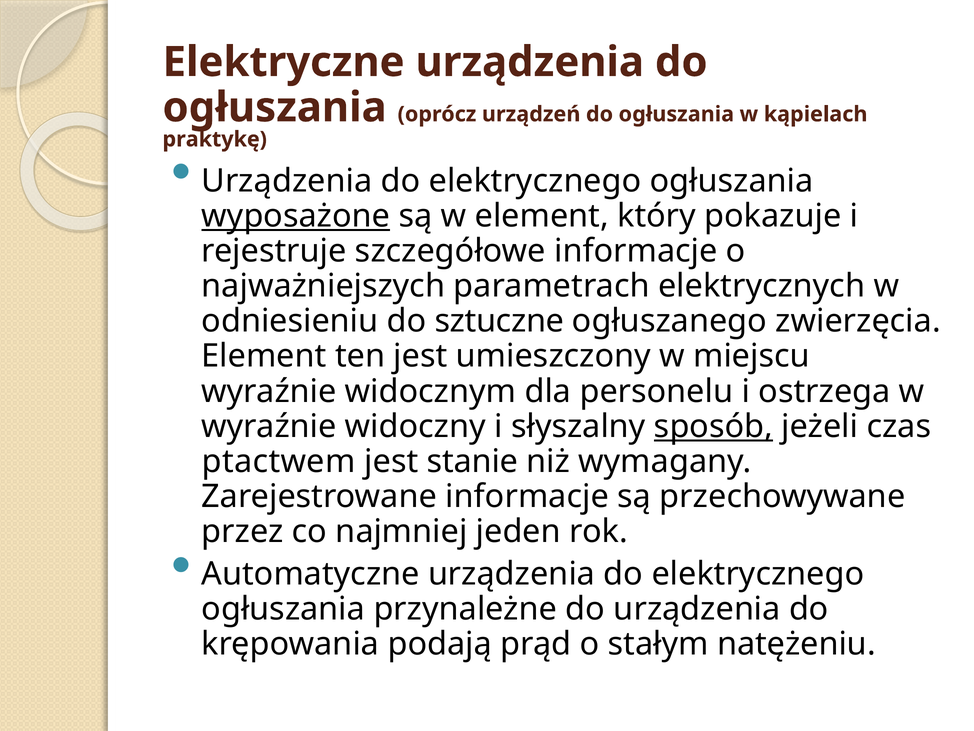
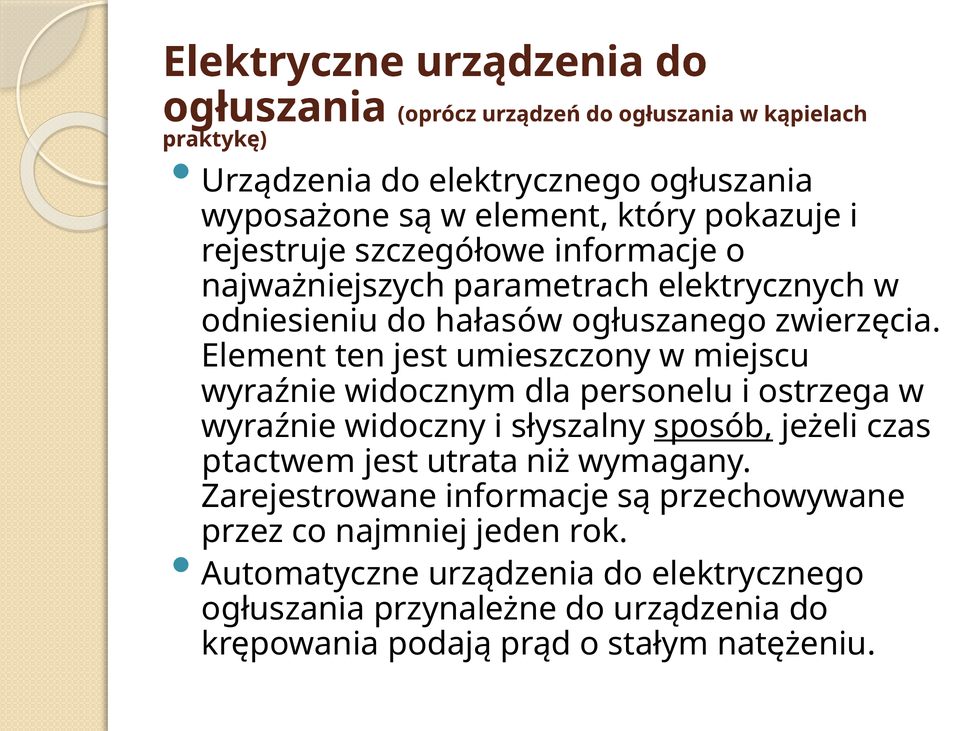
wyposażone underline: present -> none (296, 216)
sztuczne: sztuczne -> hałasów (499, 321)
stanie: stanie -> utrata (472, 461)
